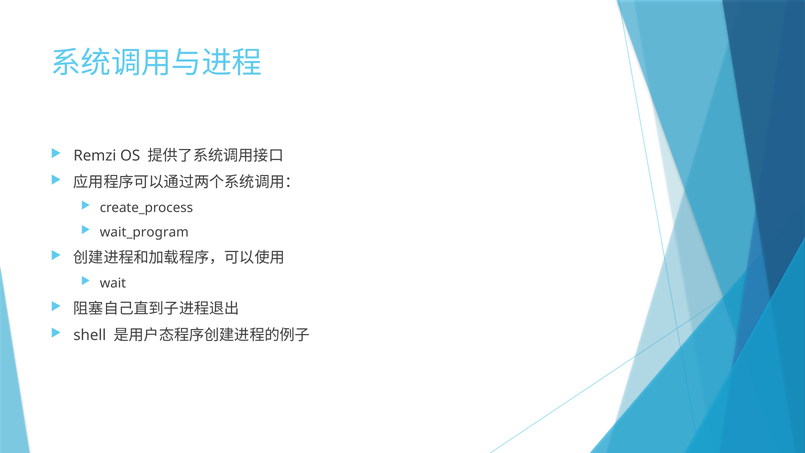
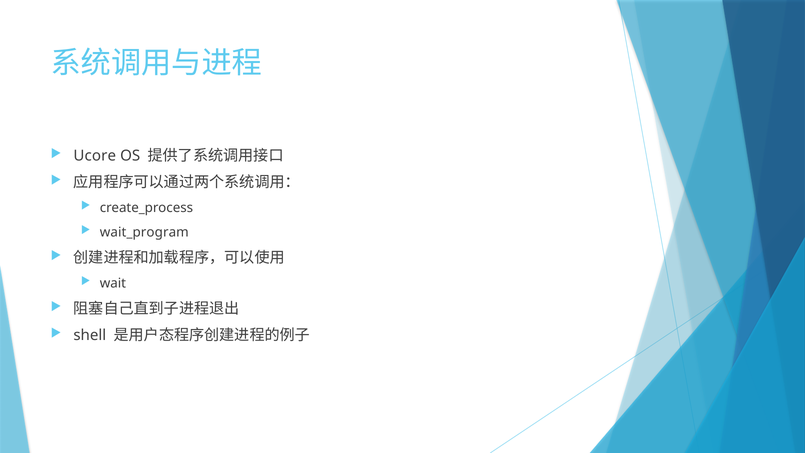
Remzi: Remzi -> Ucore (95, 156)
